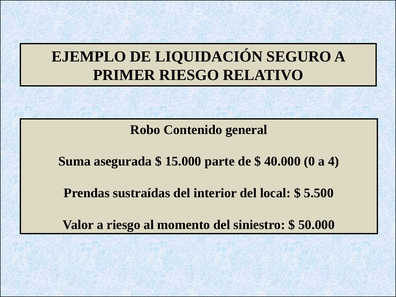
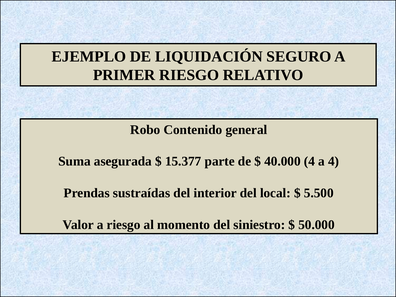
15.000: 15.000 -> 15.377 (183, 161)
40.000 0: 0 -> 4 (309, 161)
